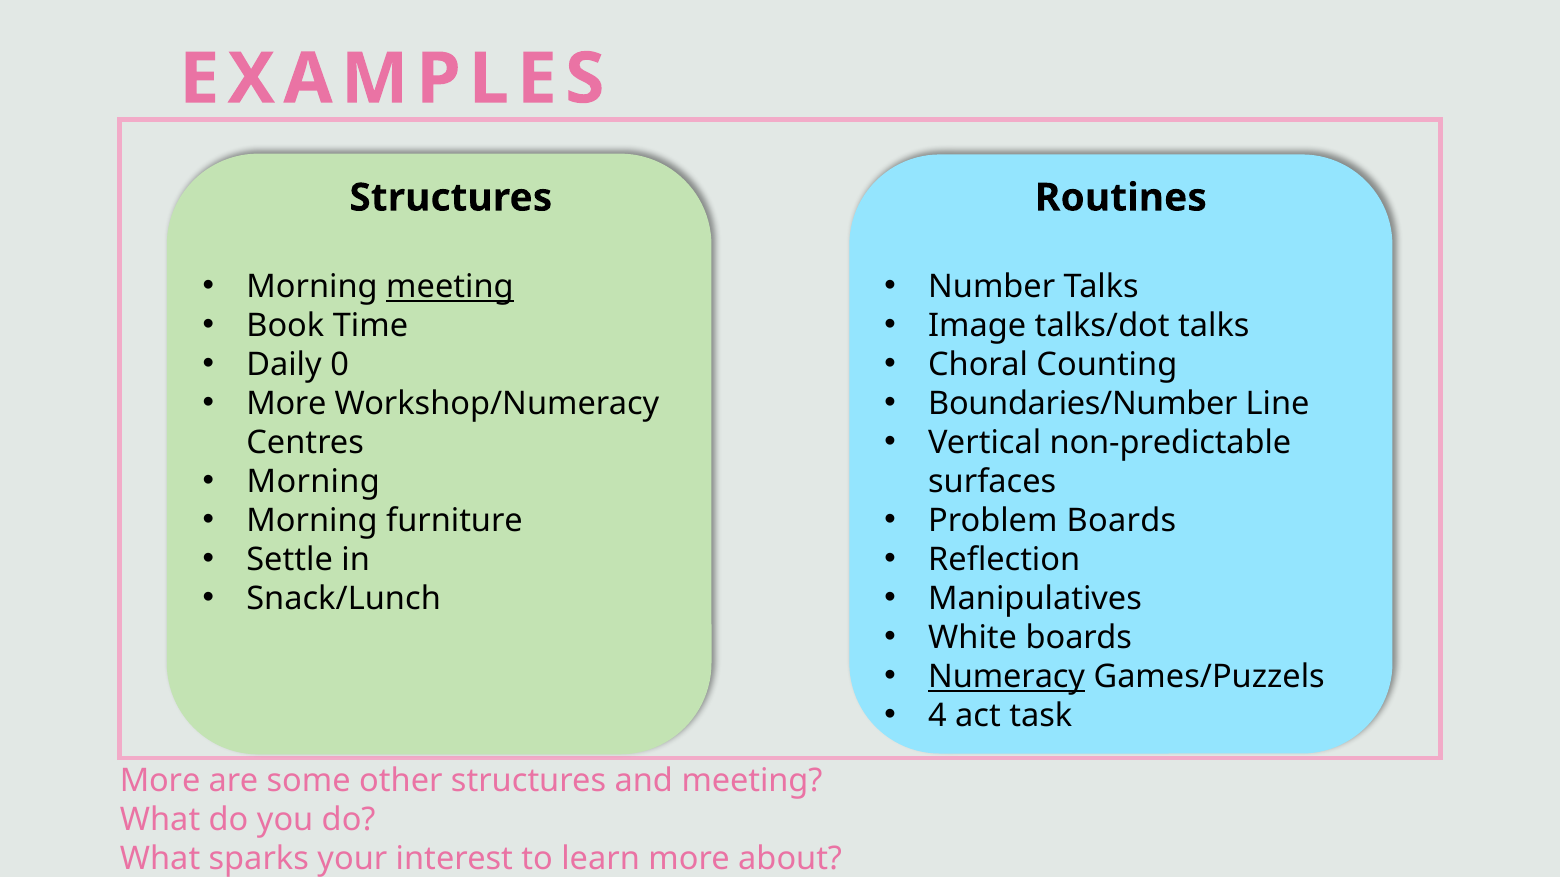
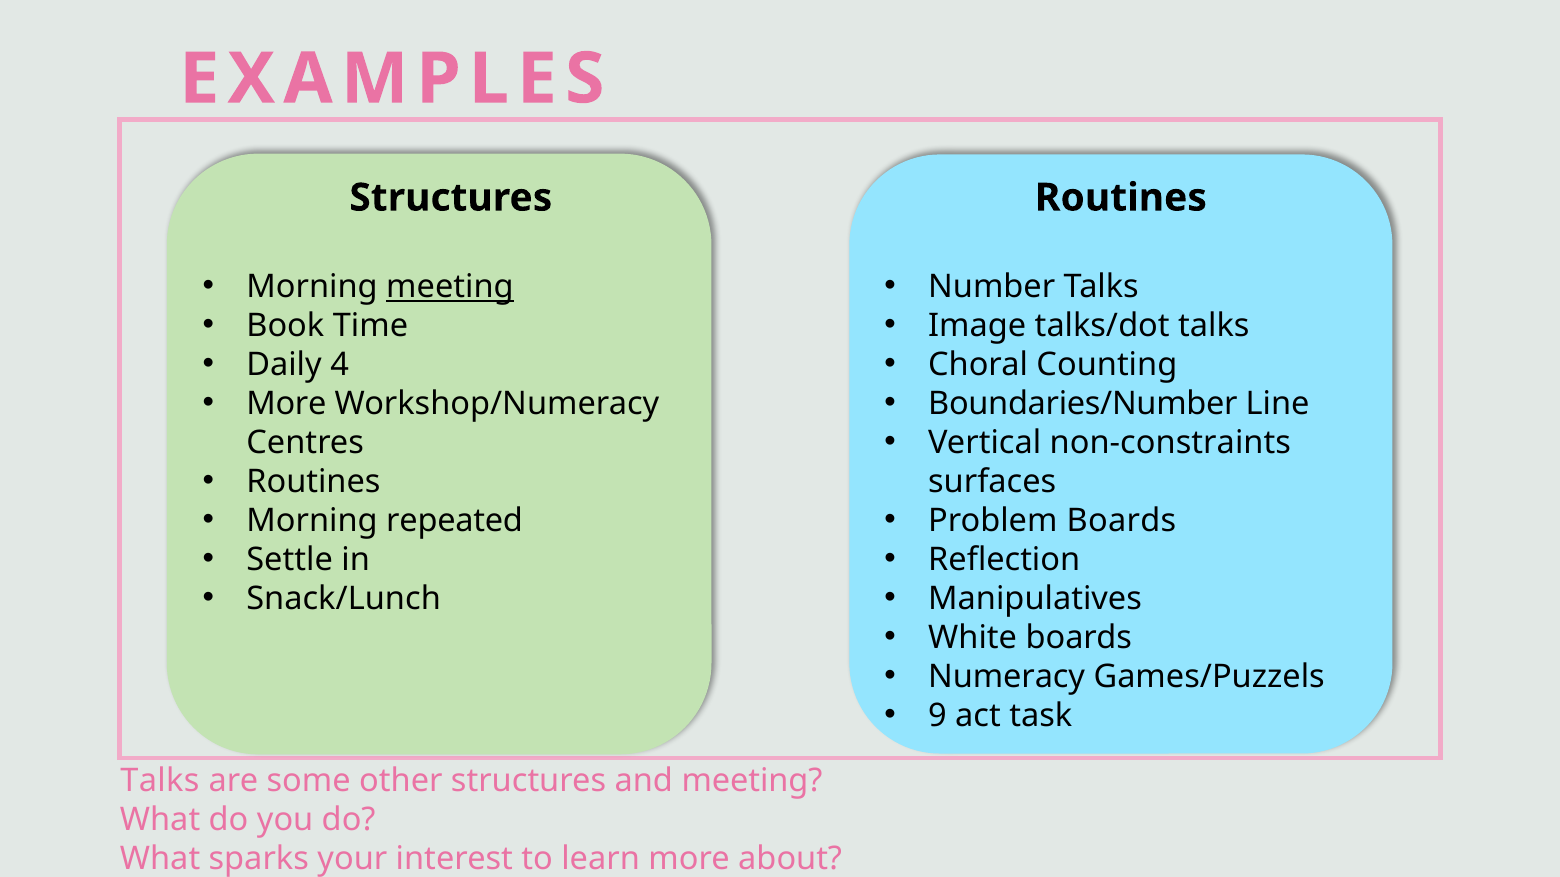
0: 0 -> 4 (340, 365)
non-predictable: non-predictable -> non-constraints (1170, 443)
Morning: Morning -> Routines (313, 482)
furniture: furniture -> repeated (455, 521)
Numeracy underline: present -> none (1007, 677)
4: 4 -> 9 (938, 716)
More: More -> Talks (160, 782)
